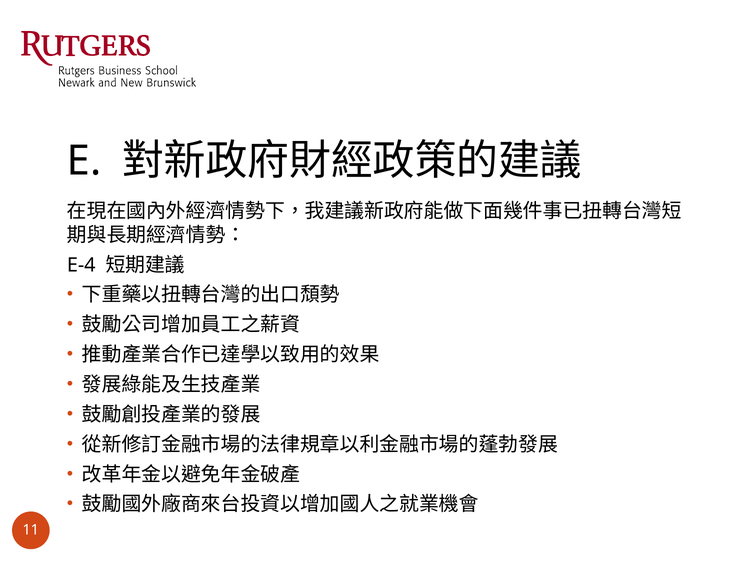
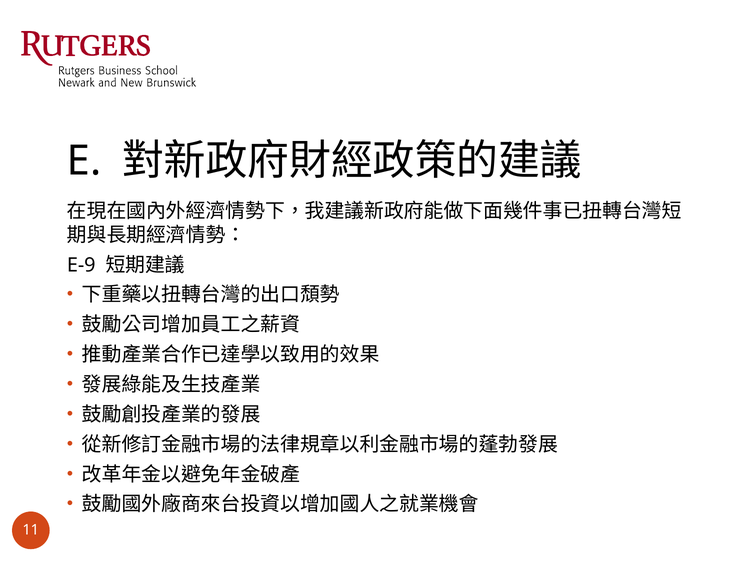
E-4: E-4 -> E-9 (81, 265)
